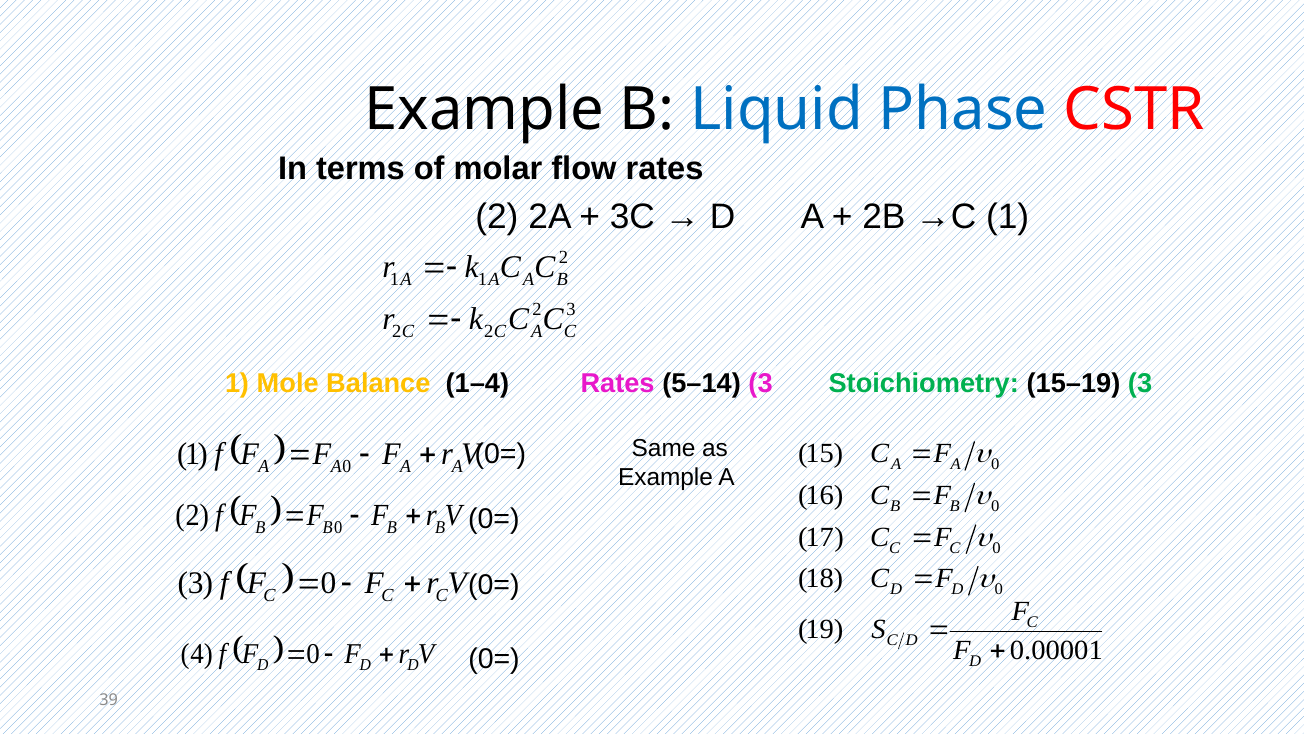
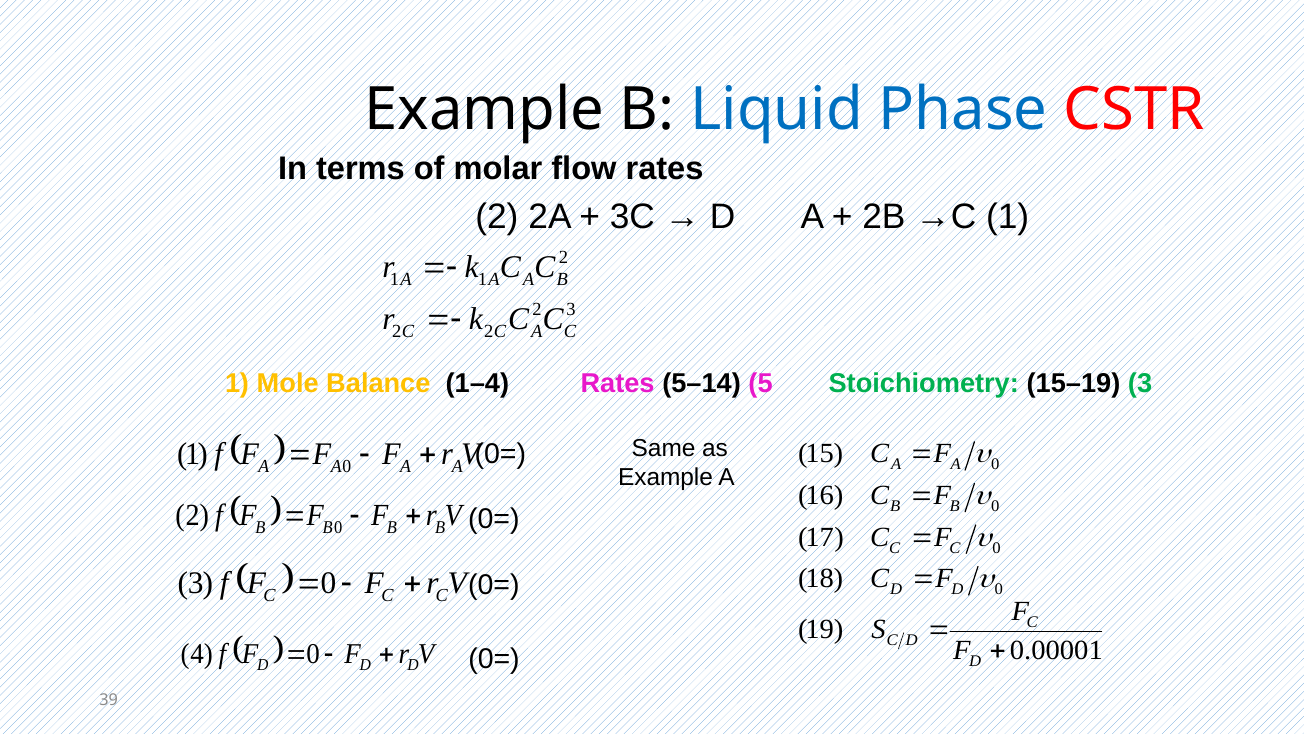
3: 3 -> 5 (765, 383)
